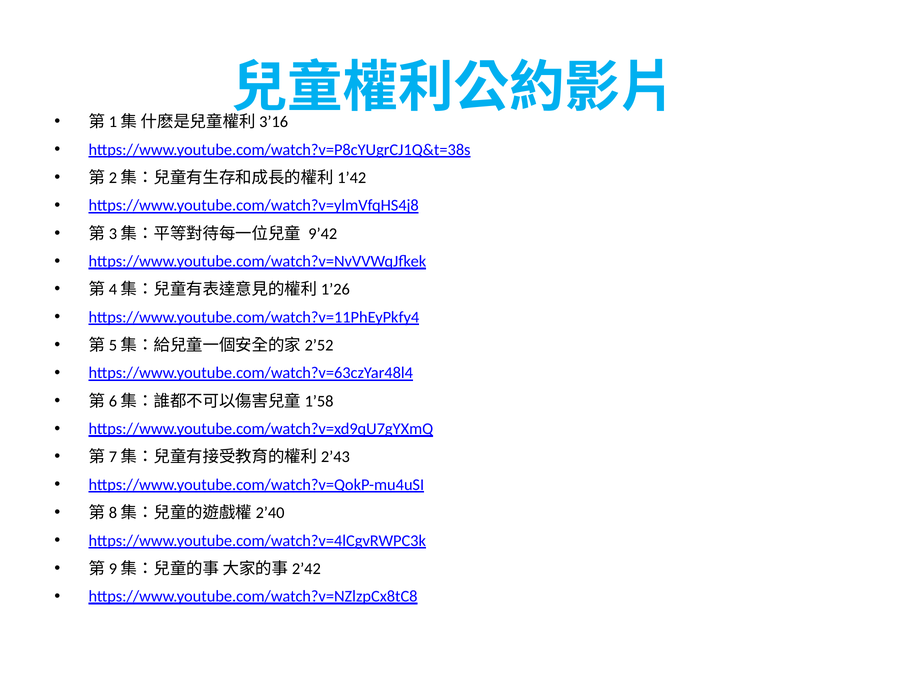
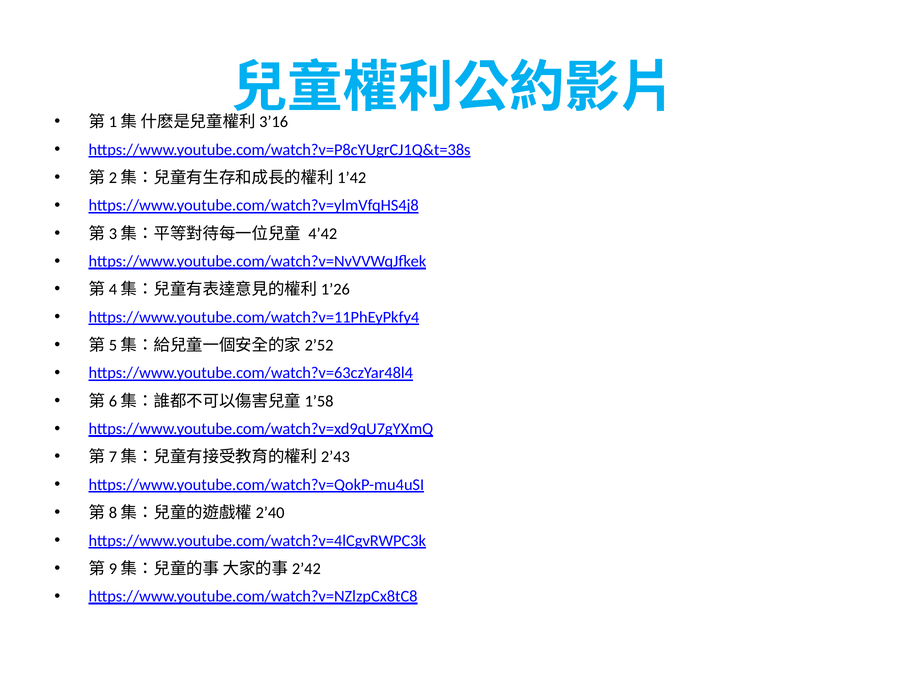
9’42: 9’42 -> 4’42 (323, 234)
